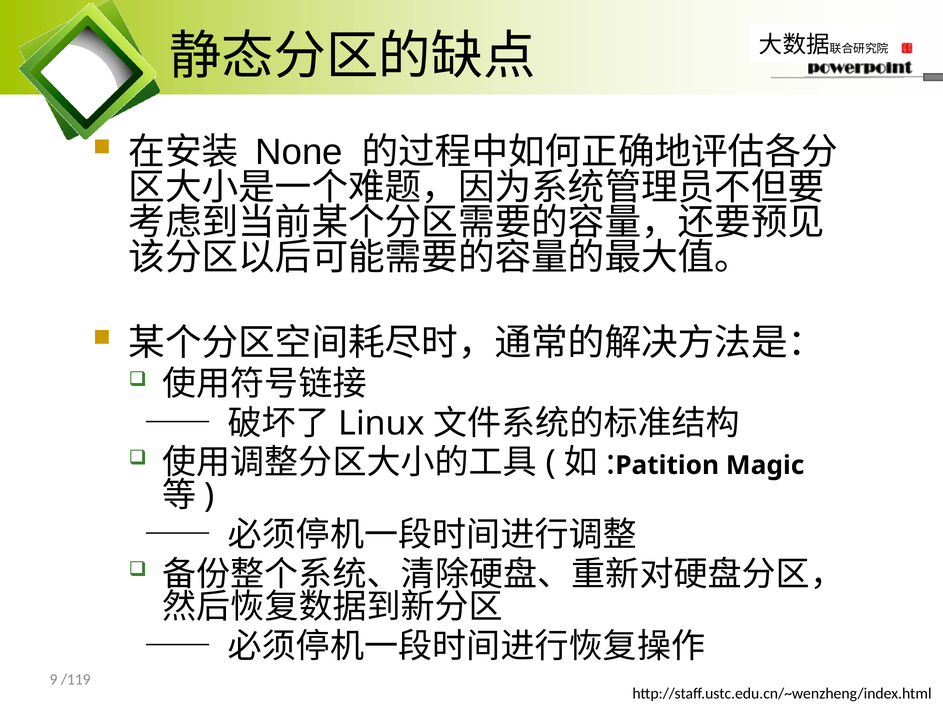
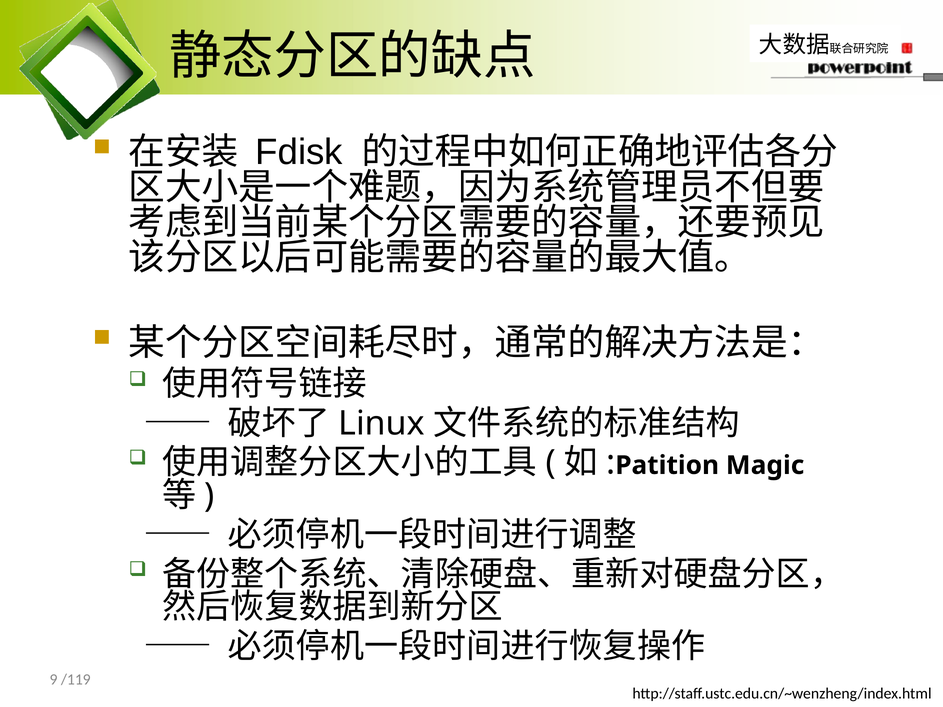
None: None -> Fdisk (299, 152)
